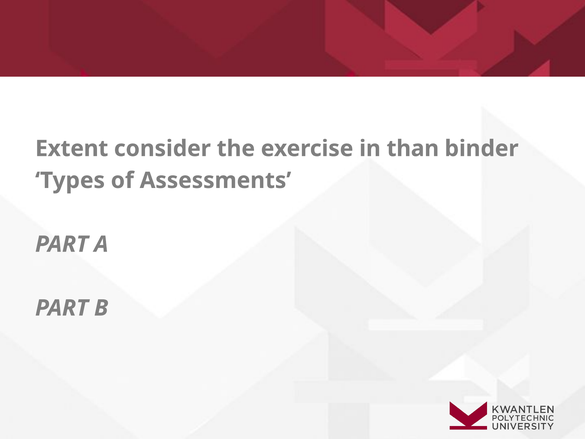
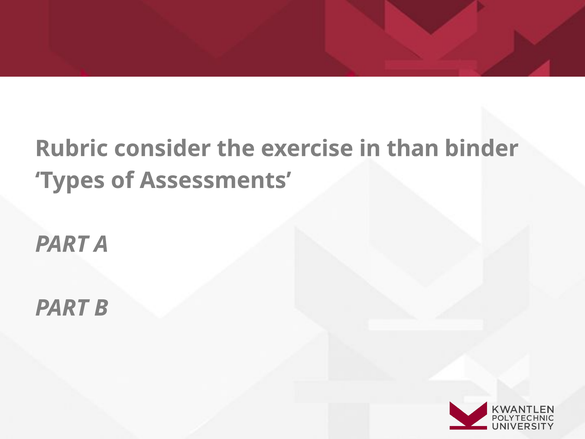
Extent: Extent -> Rubric (72, 149)
